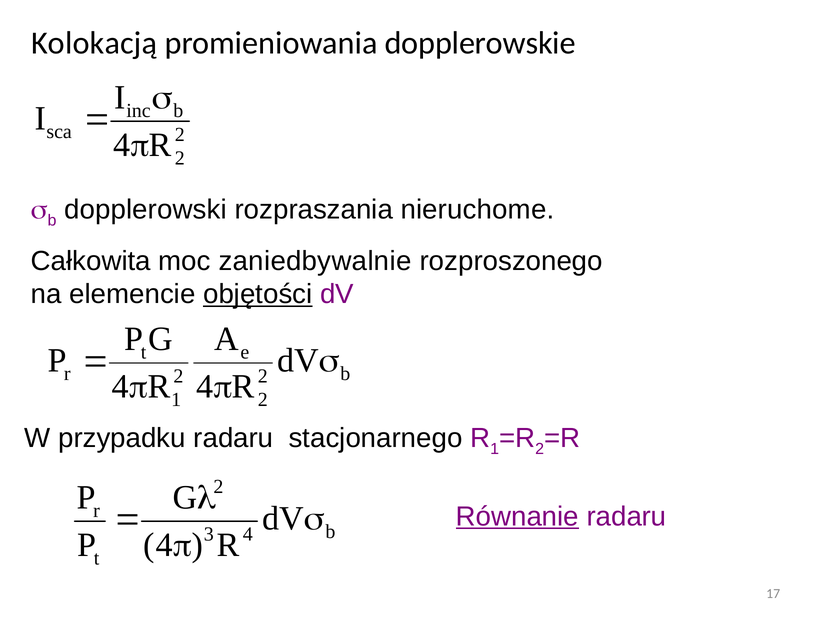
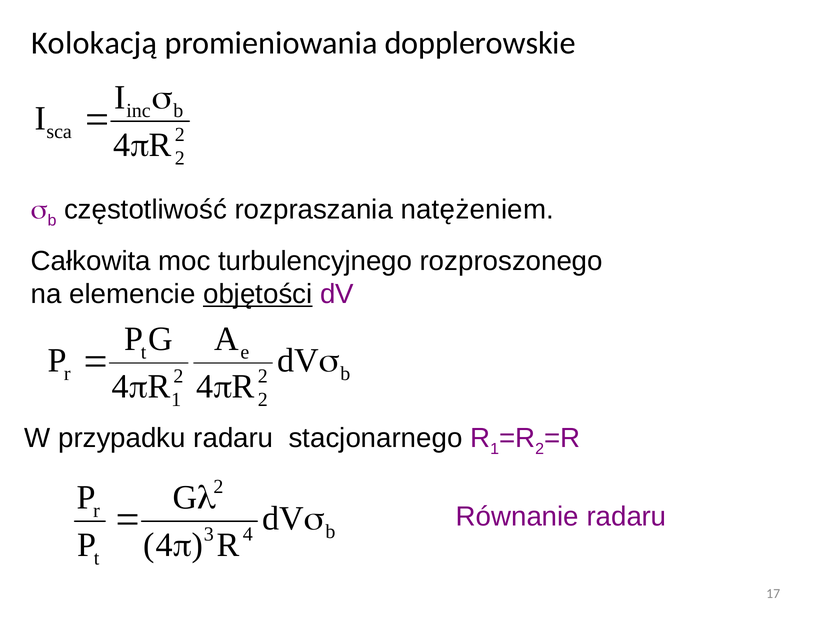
dopplerowski: dopplerowski -> częstotliwość (145, 210)
nieruchome: nieruchome -> natężeniem (477, 210)
zaniedbywalnie: zaniedbywalnie -> turbulencyjnego (315, 261)
Równanie underline: present -> none (517, 517)
